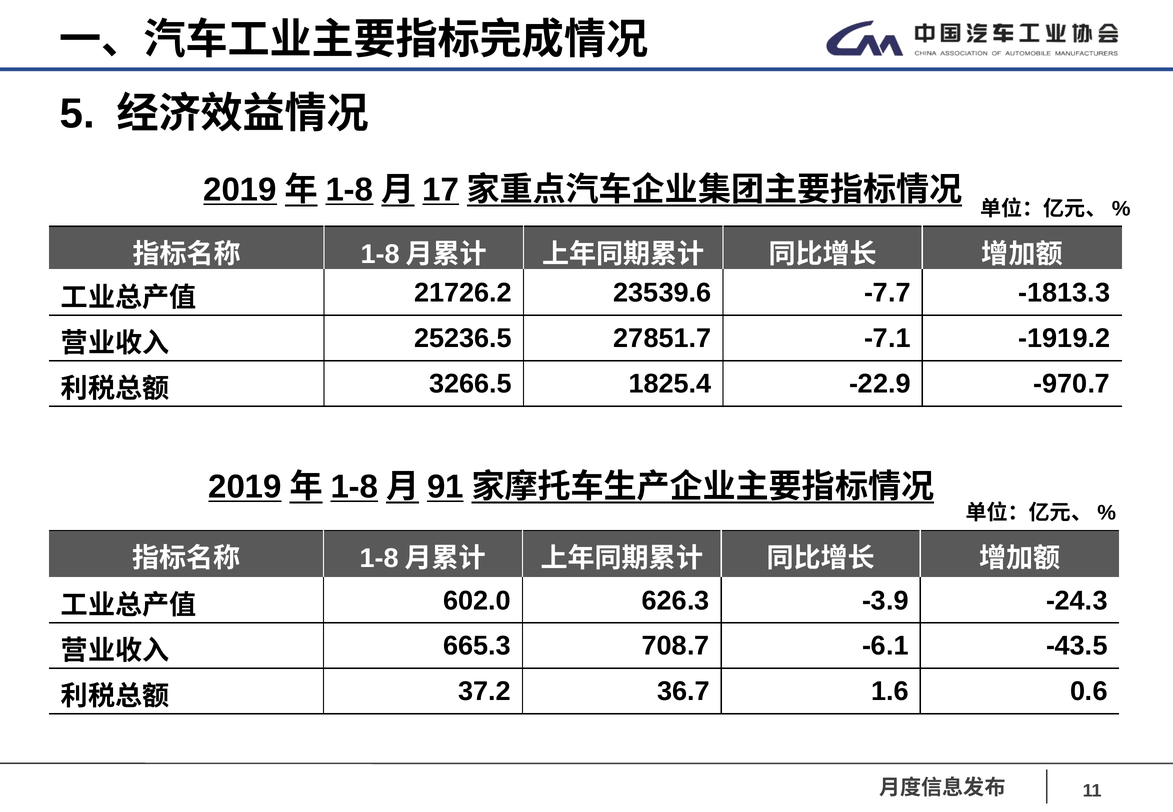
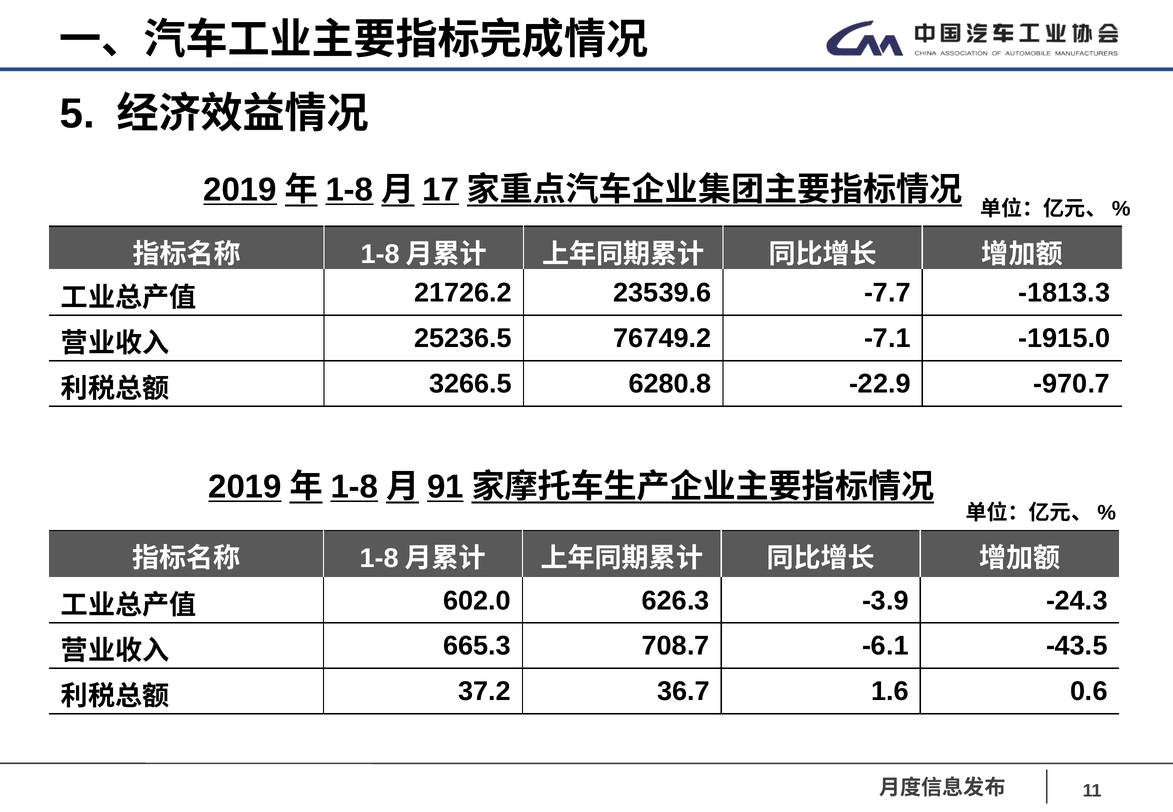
27851.7: 27851.7 -> 76749.2 (662, 338)
-1919.2: -1919.2 -> -1915.0 (1064, 338)
1825.4: 1825.4 -> 6280.8 (670, 384)
